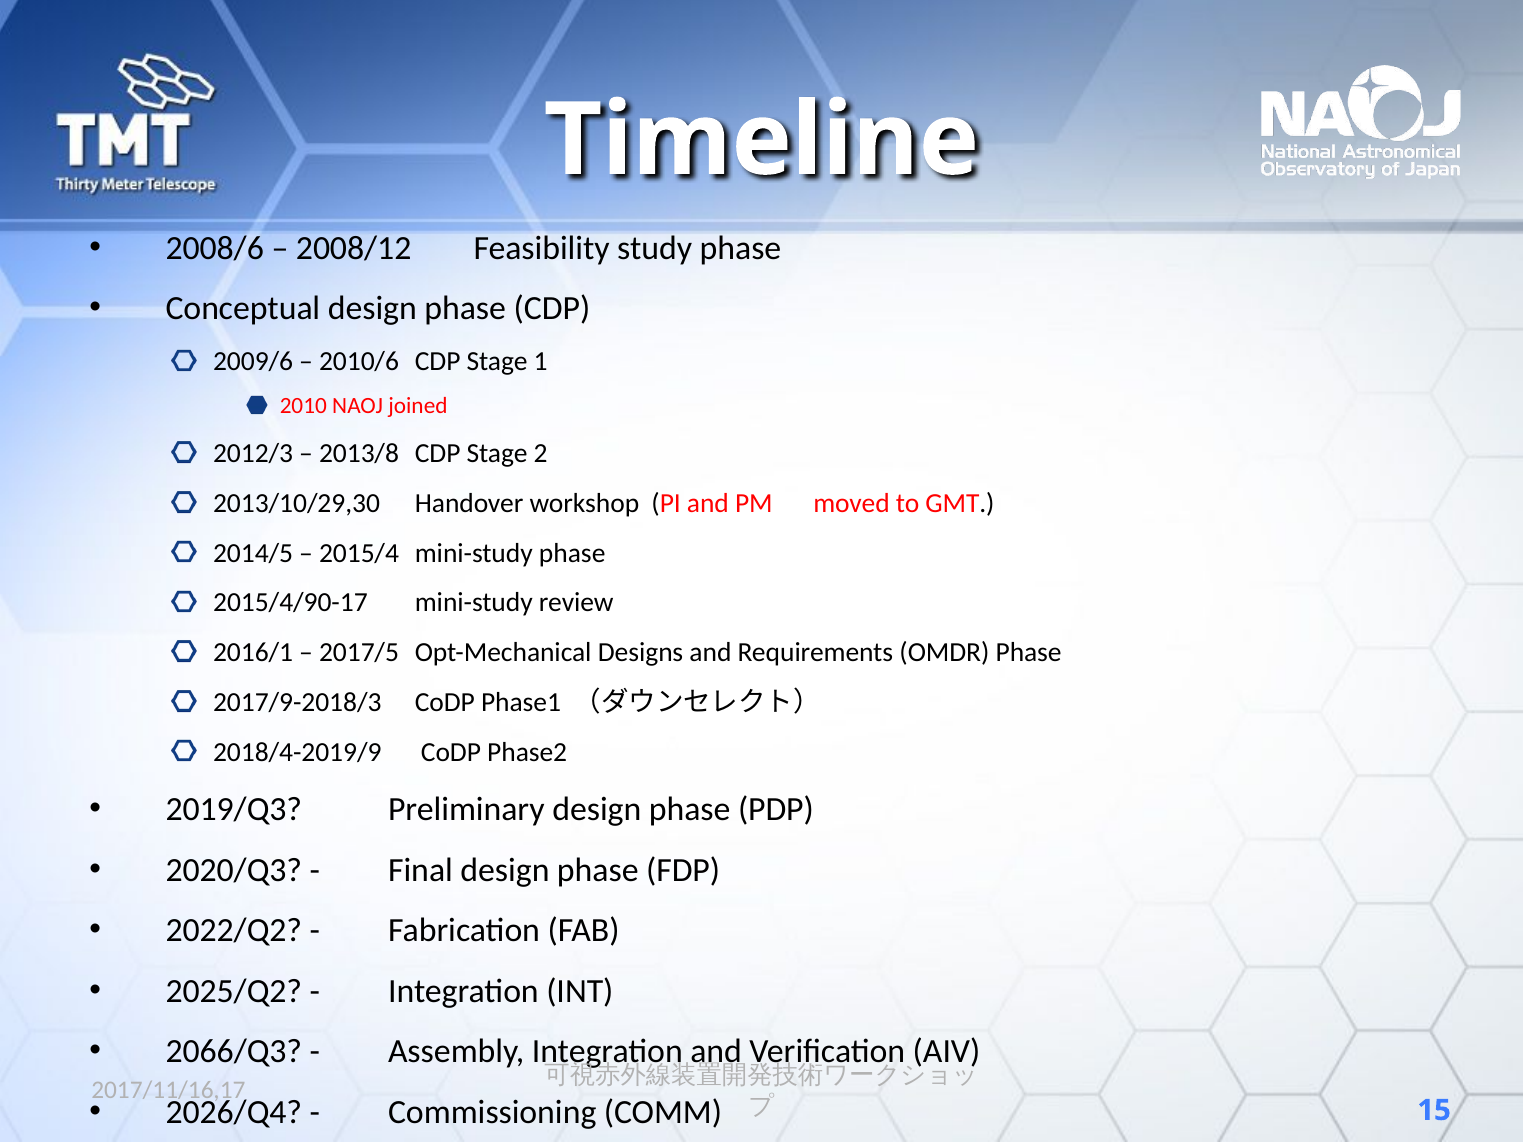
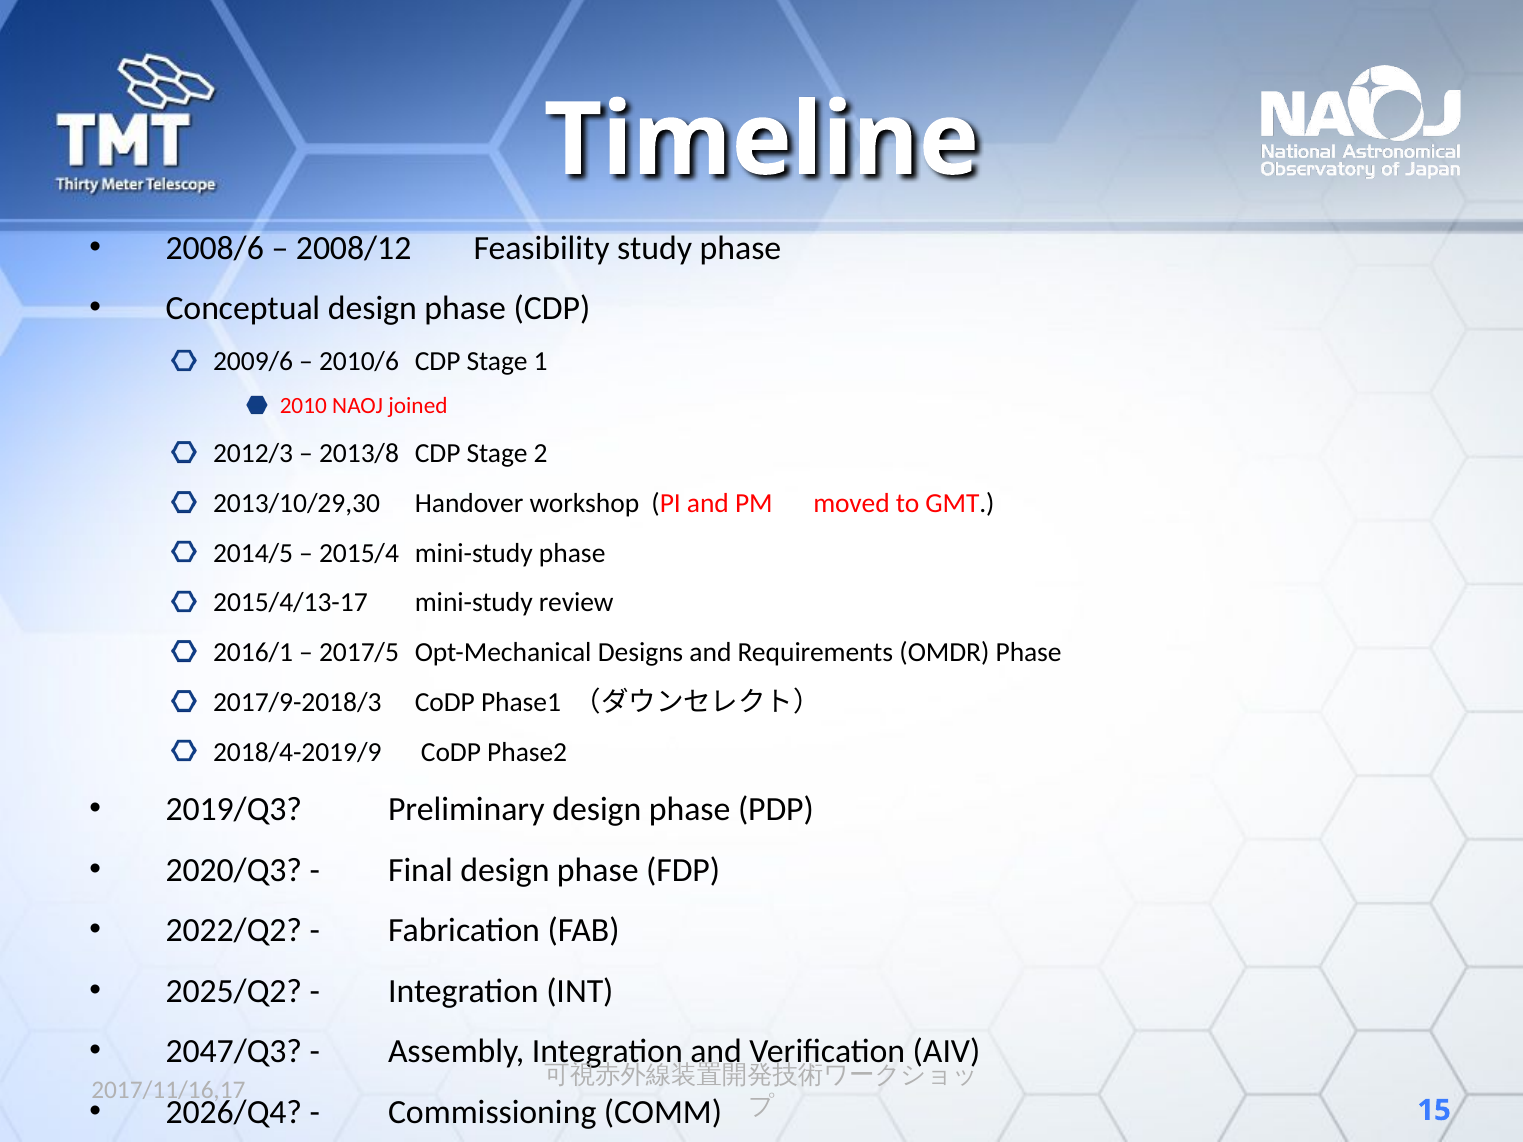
2015/4/90-17: 2015/4/90-17 -> 2015/4/13-17 (290, 603)
2066/Q3: 2066/Q3 -> 2047/Q3 (234, 1052)
